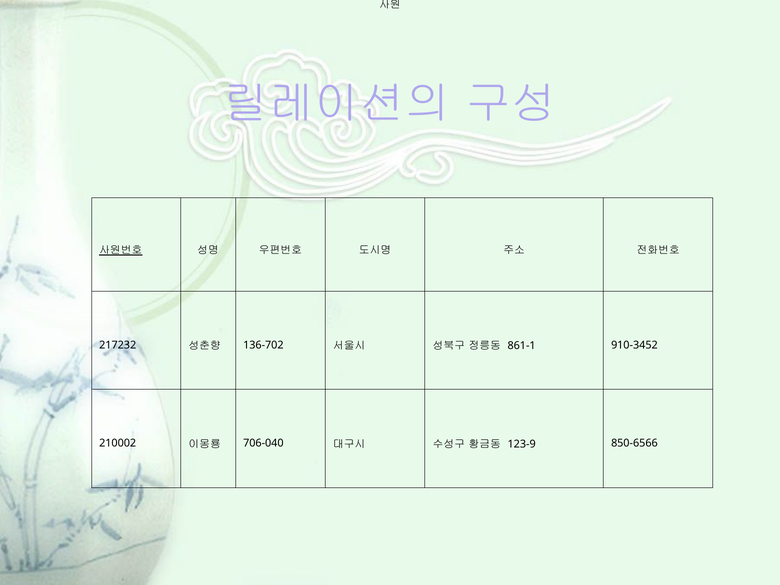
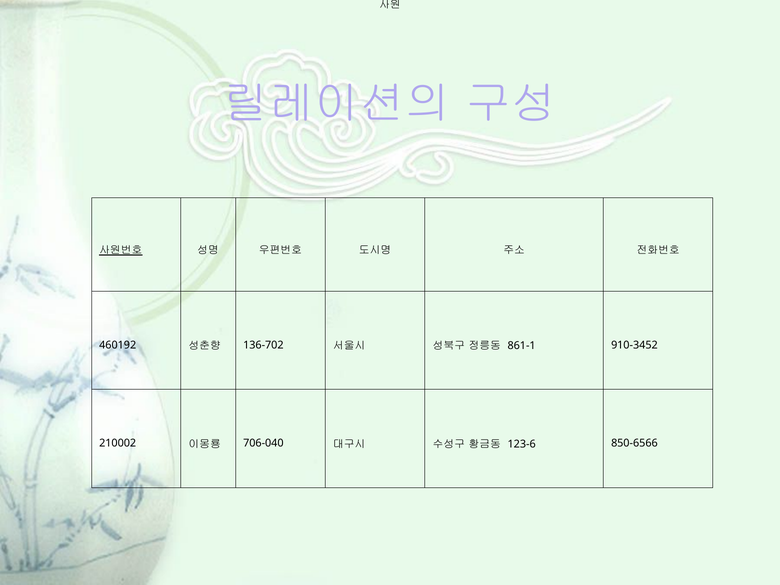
217232: 217232 -> 460192 (118, 345)
123-9: 123-9 -> 123-6 (522, 444)
